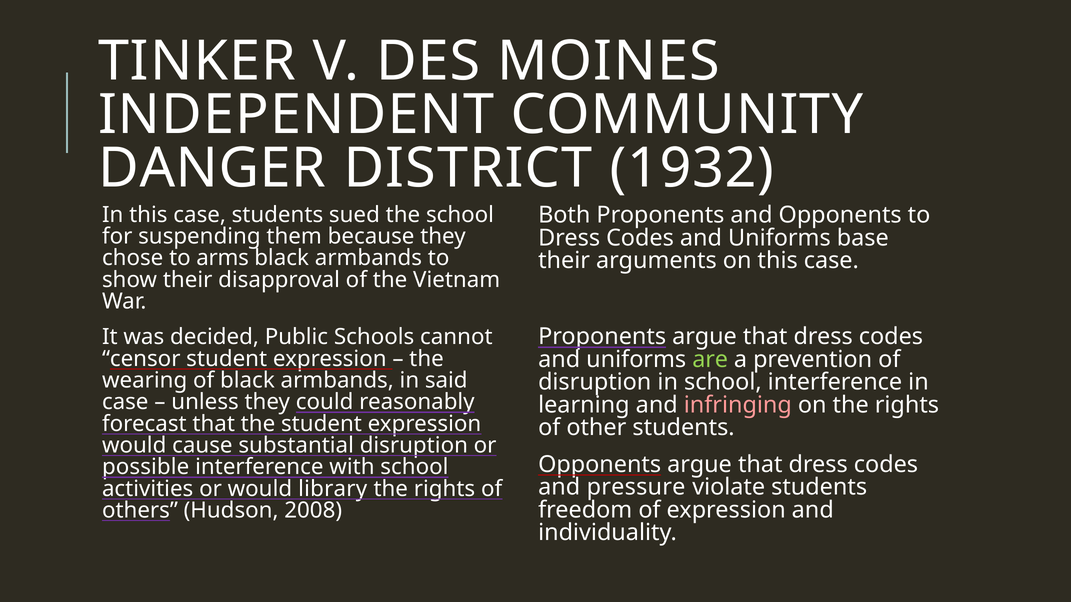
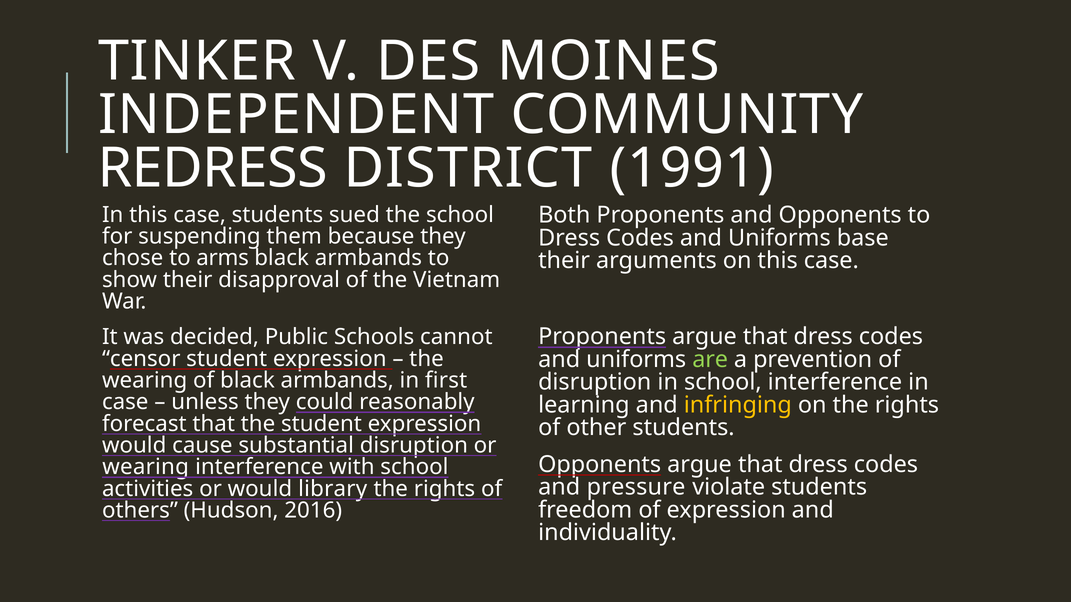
DANGER: DANGER -> REDRESS (213, 168)
1932: 1932 -> 1991 (692, 168)
said: said -> first (446, 381)
infringing colour: pink -> yellow (738, 405)
possible: possible -> wearing (146, 467)
2008: 2008 -> 2016 (313, 511)
